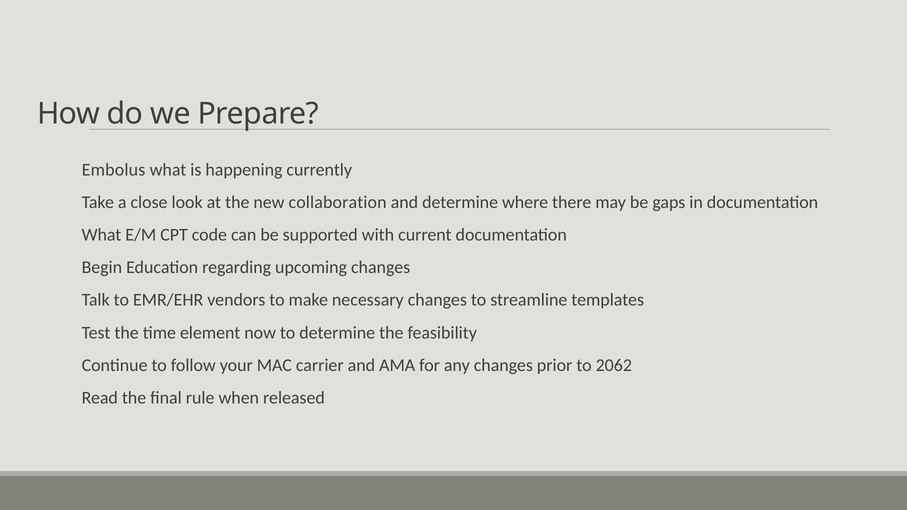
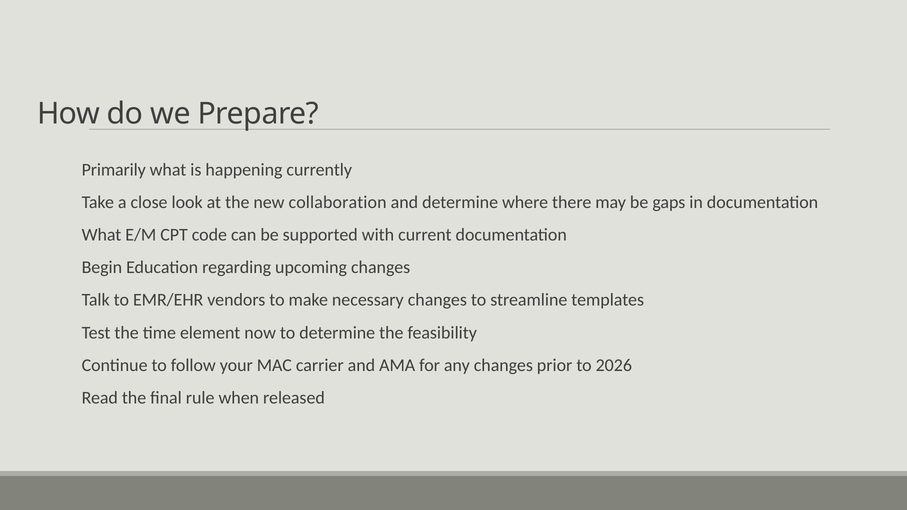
Embolus: Embolus -> Primarily (114, 170)
2062: 2062 -> 2026 (614, 365)
